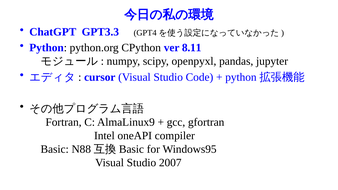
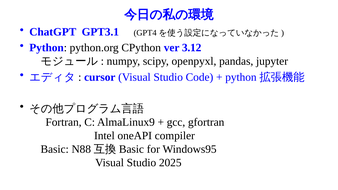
GPT3.3: GPT3.3 -> GPT3.1 (100, 32)
8.11: 8.11 -> 3.12 (192, 48)
2007: 2007 -> 2025 (170, 163)
